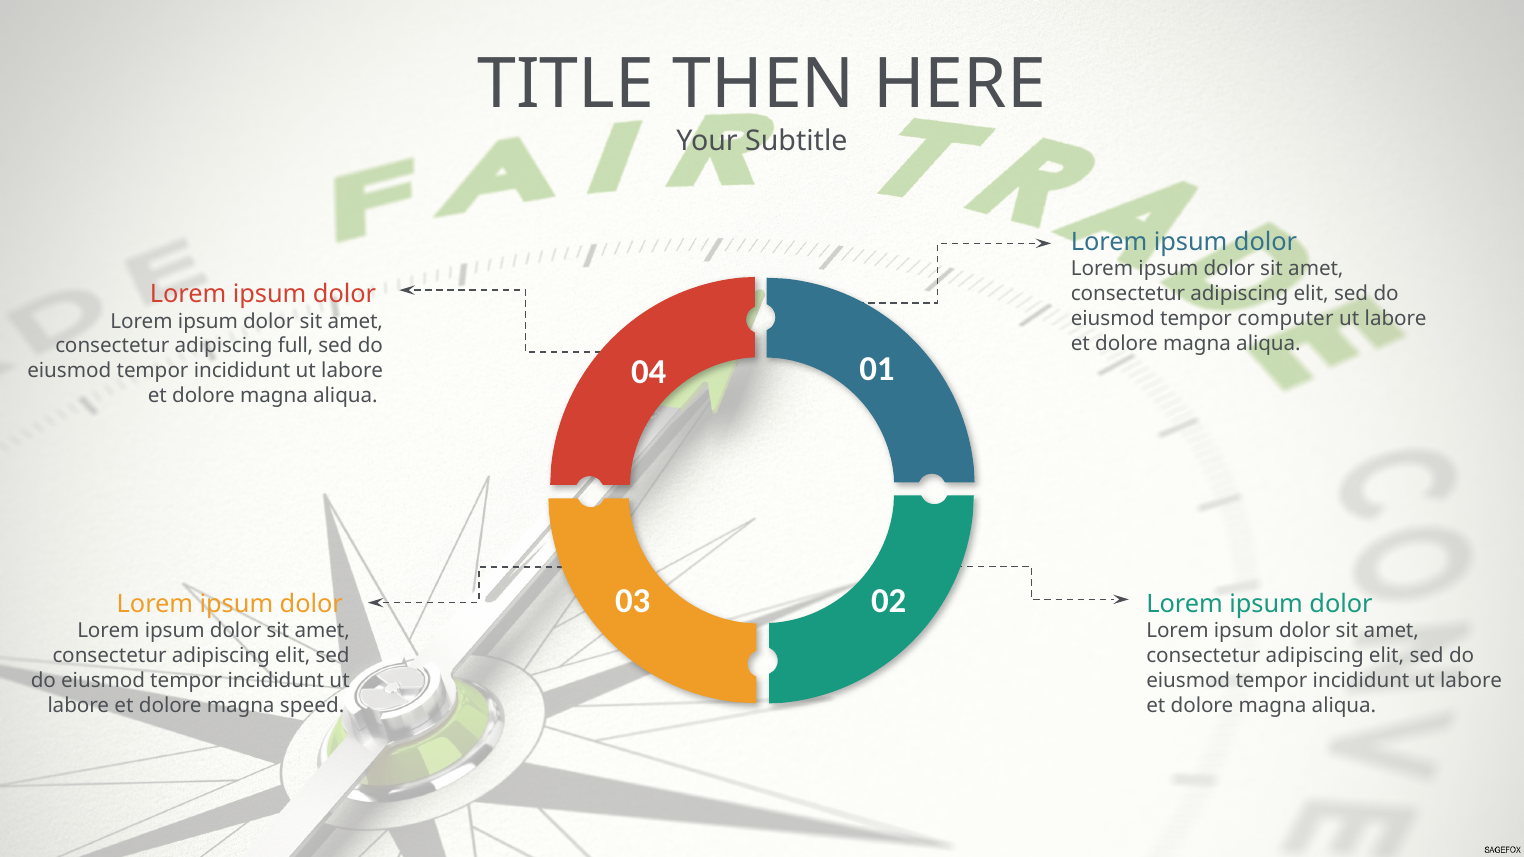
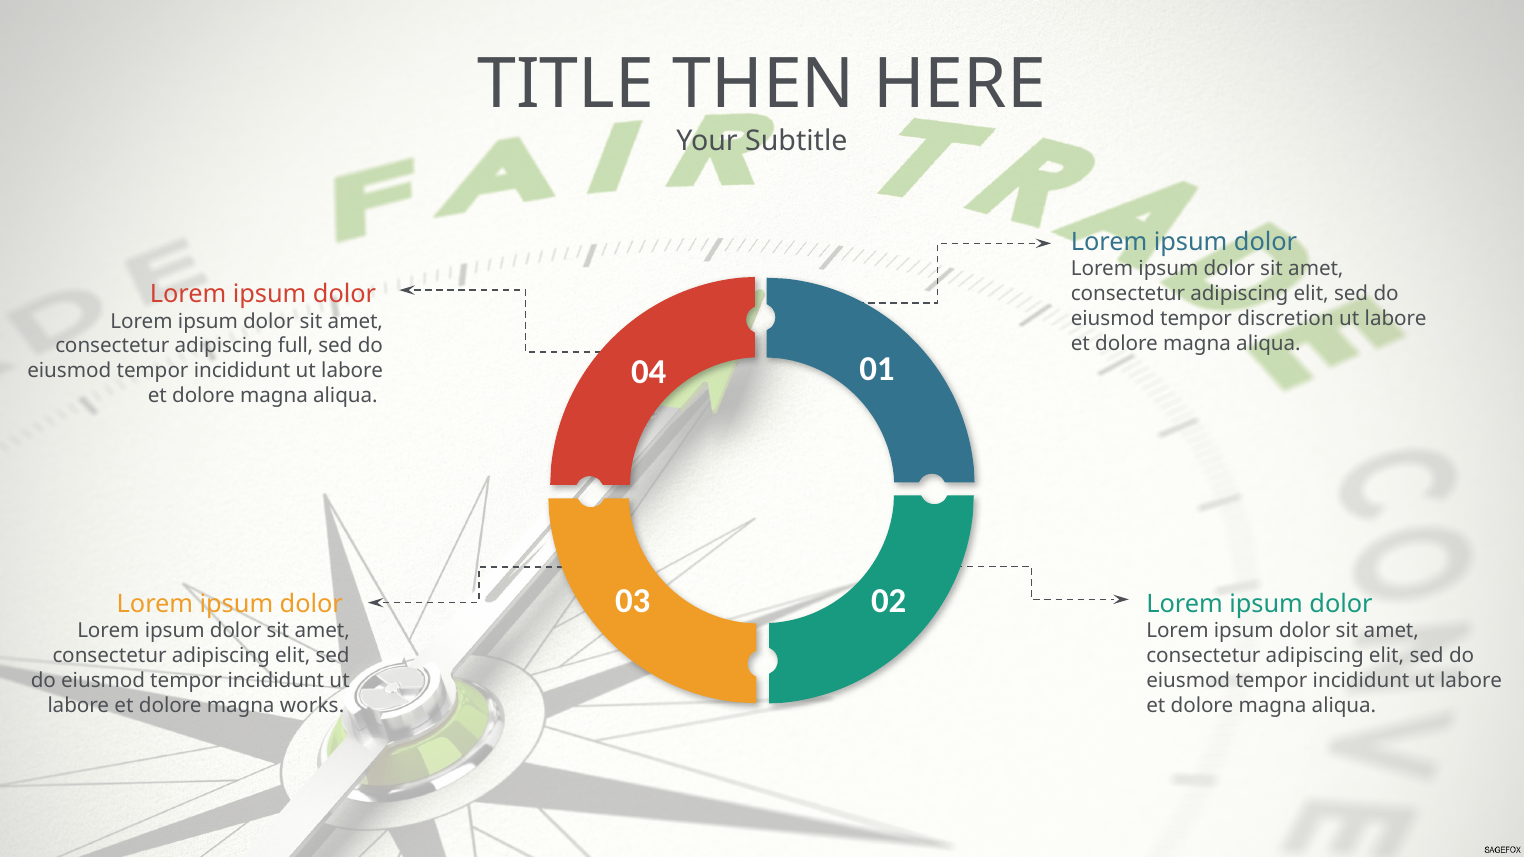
computer: computer -> discretion (1286, 319)
speed: speed -> works (312, 706)
